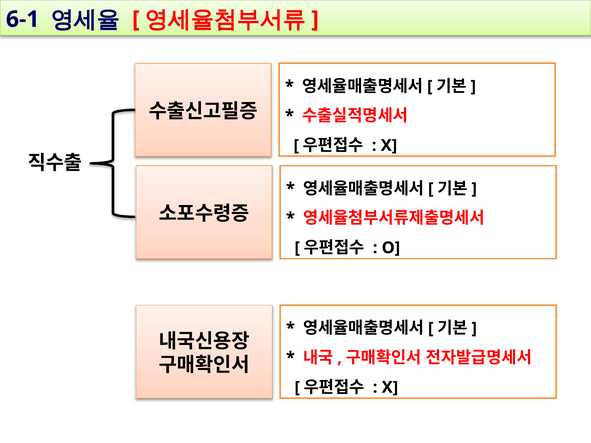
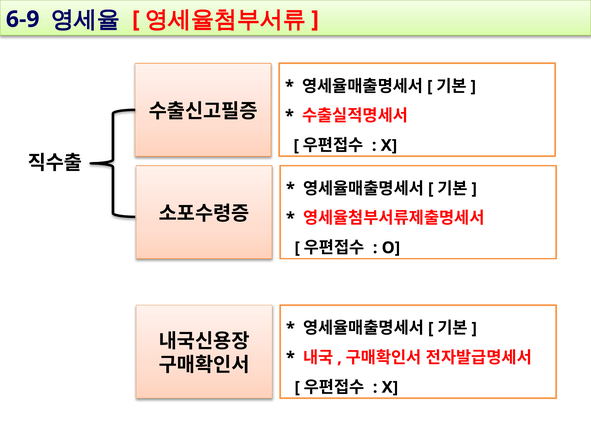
6-1: 6-1 -> 6-9 (23, 19)
